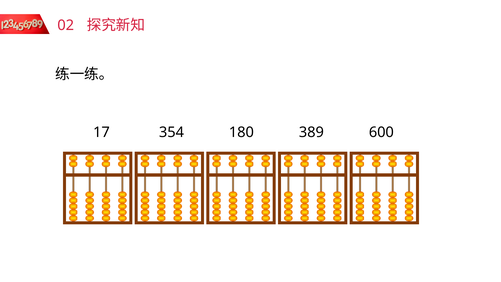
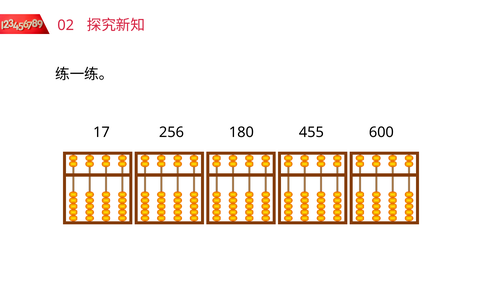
354: 354 -> 256 (171, 132)
389: 389 -> 455 (311, 132)
